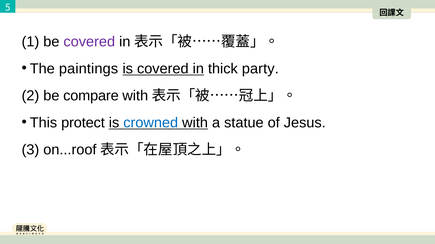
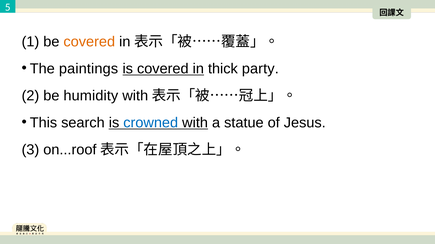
covered colour: purple -> orange (89, 42)
compare: compare -> humidity (91, 96)
protect: protect -> search (83, 123)
